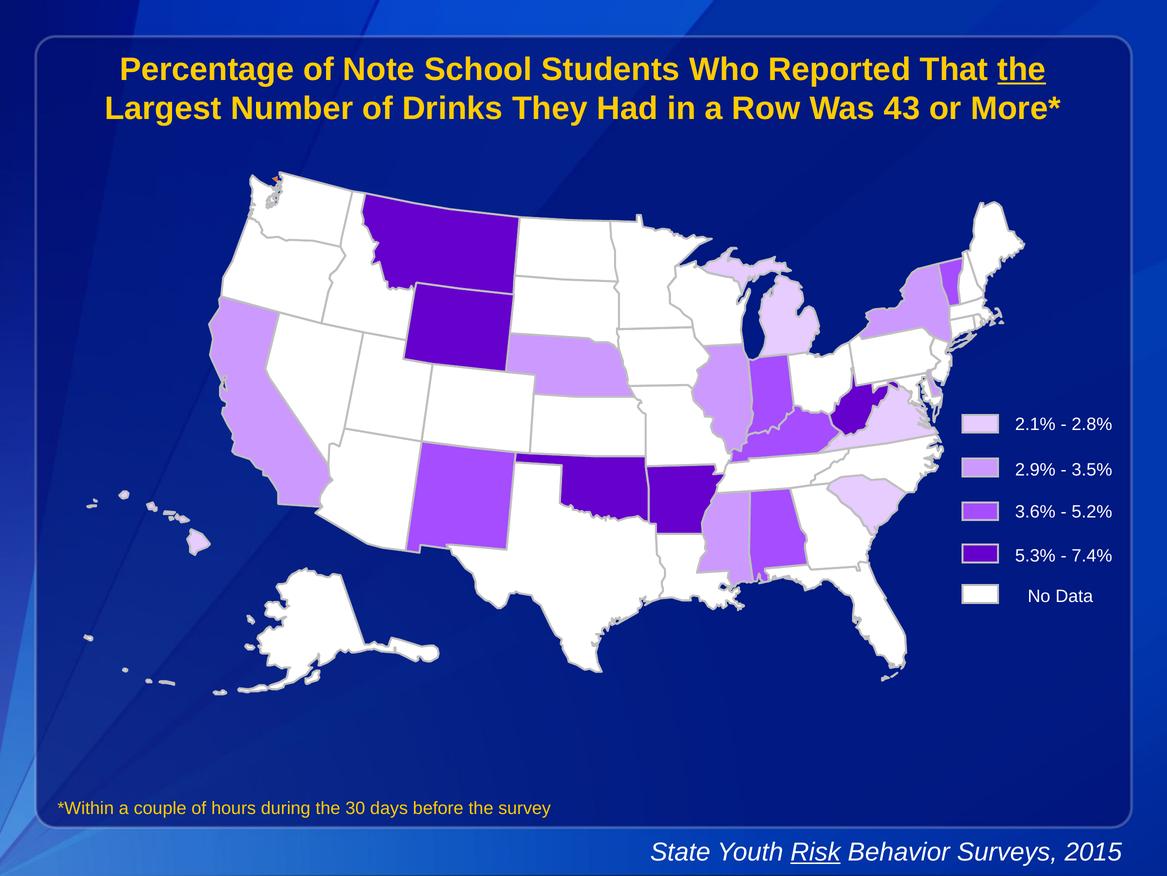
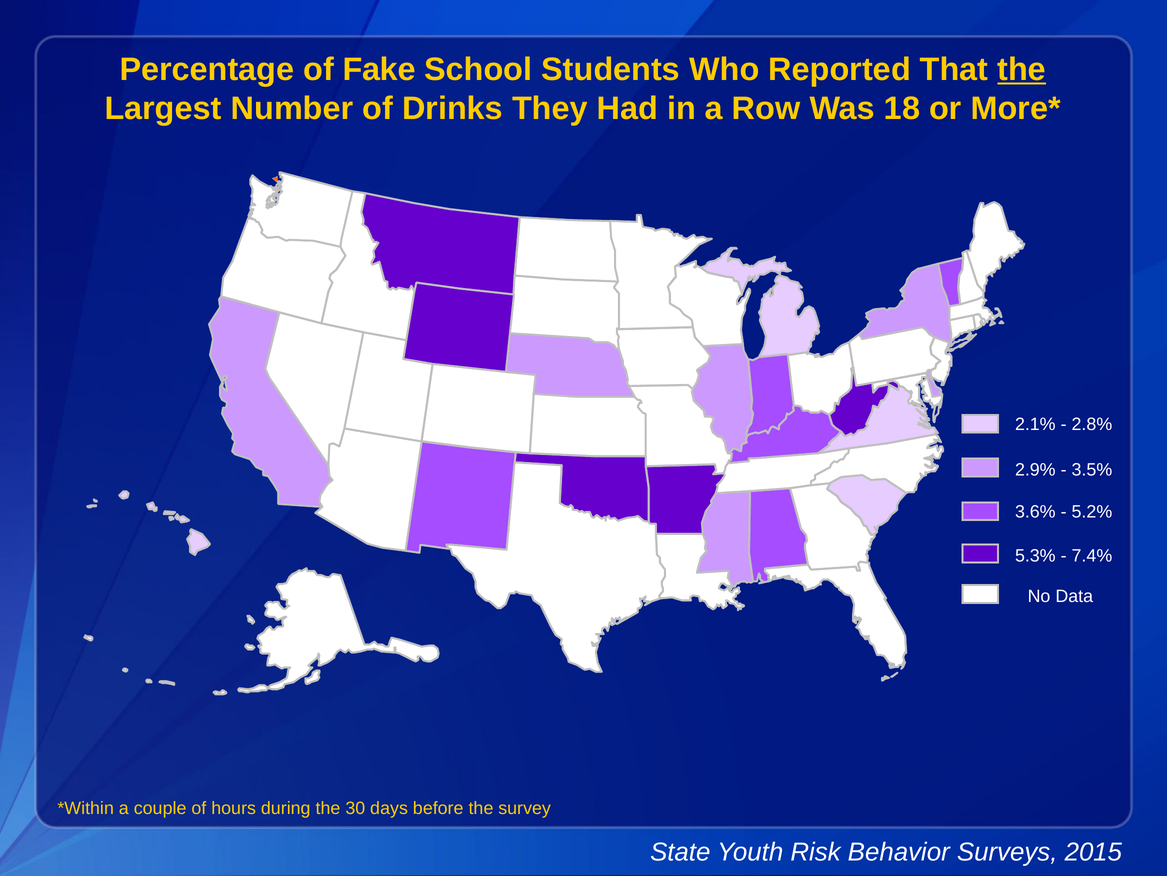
Note: Note -> Fake (379, 70)
43: 43 -> 18 (902, 109)
Risk underline: present -> none (816, 851)
